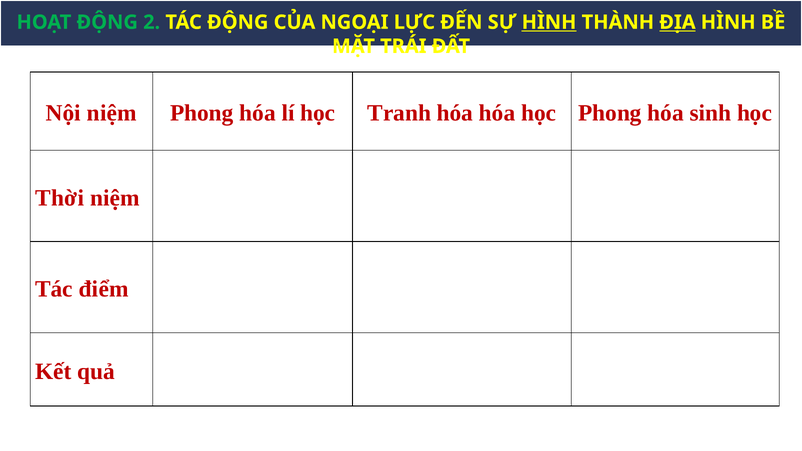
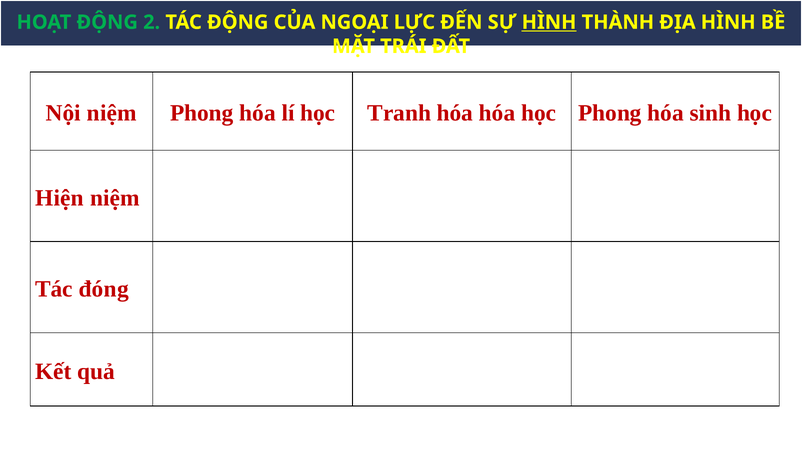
ĐỊA underline: present -> none (677, 22)
Thời: Thời -> Hiện (60, 198)
điểm: điểm -> đóng (104, 289)
